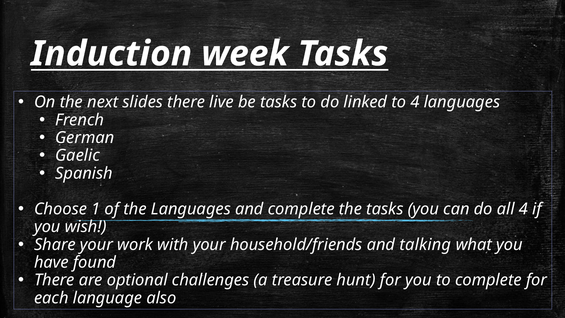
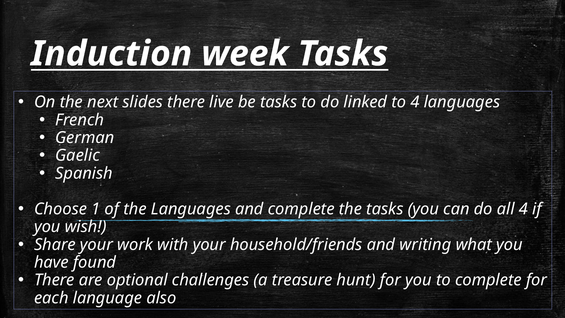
talking: talking -> writing (425, 245)
